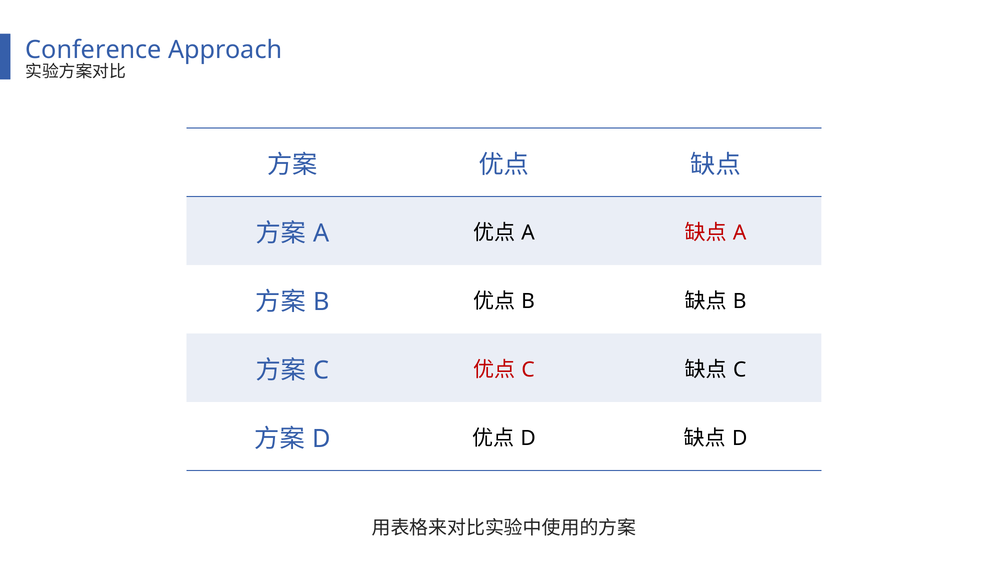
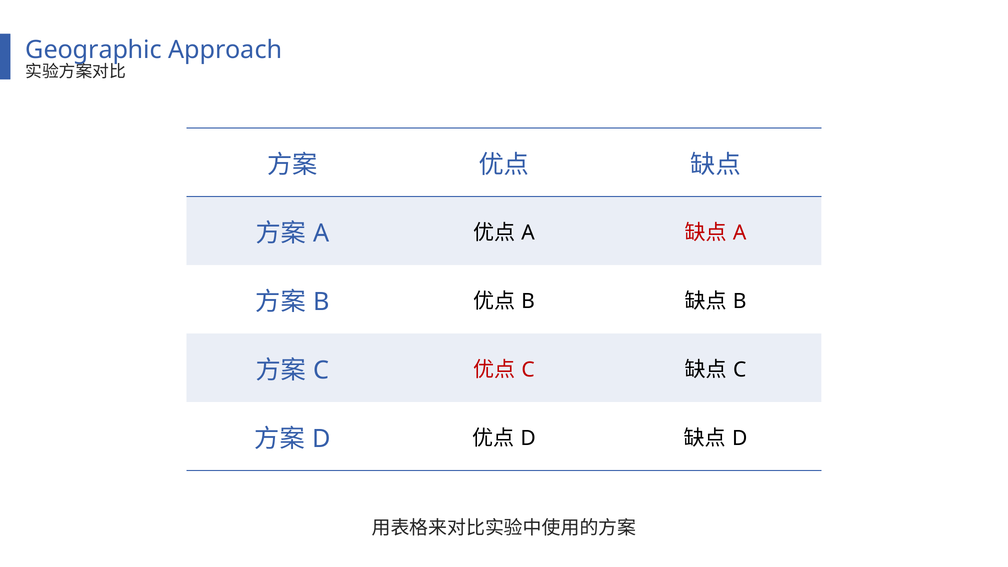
Conference: Conference -> Geographic (94, 50)
